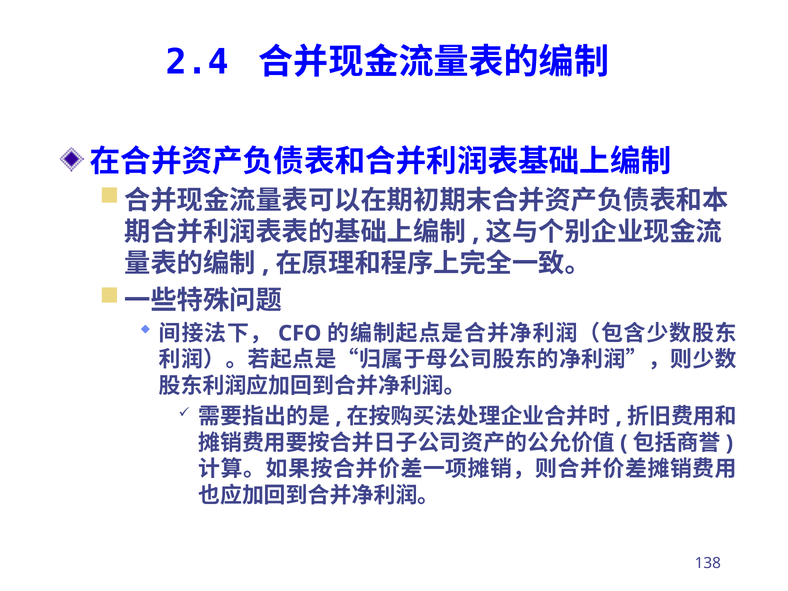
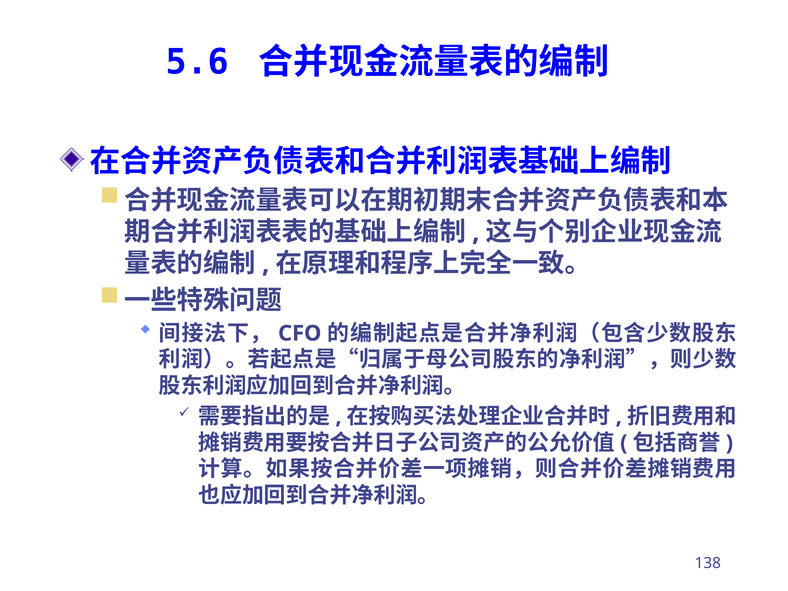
2.4: 2.4 -> 5.6 (197, 62)
